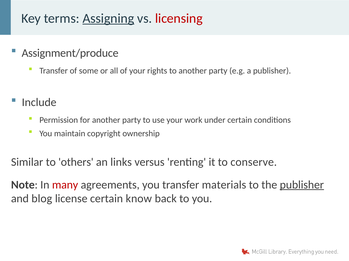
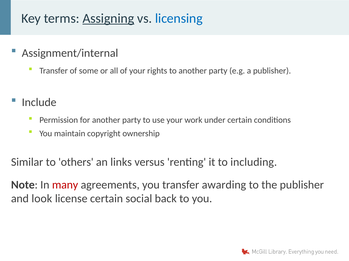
licensing colour: red -> blue (179, 18)
Assignment/produce: Assignment/produce -> Assignment/internal (70, 53)
conserve: conserve -> including (254, 163)
materials: materials -> awarding (224, 185)
publisher underline: present -> none (302, 185)
blog: blog -> look (42, 199)
know: know -> social (139, 199)
